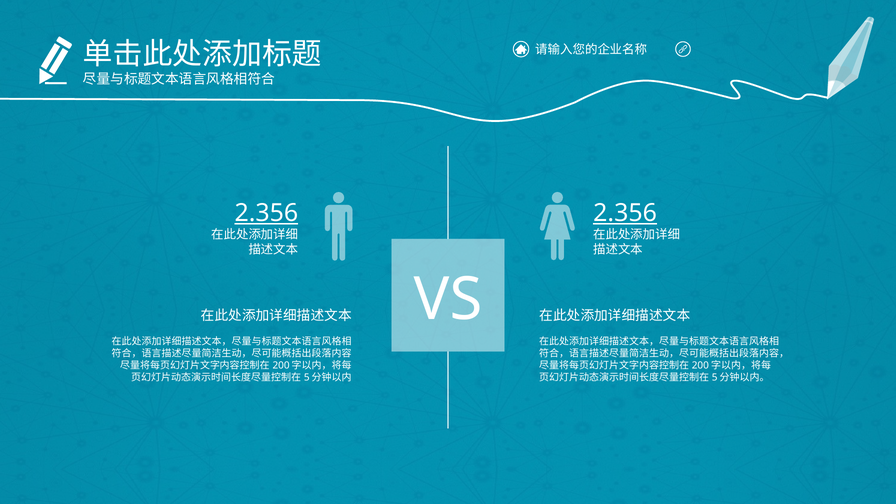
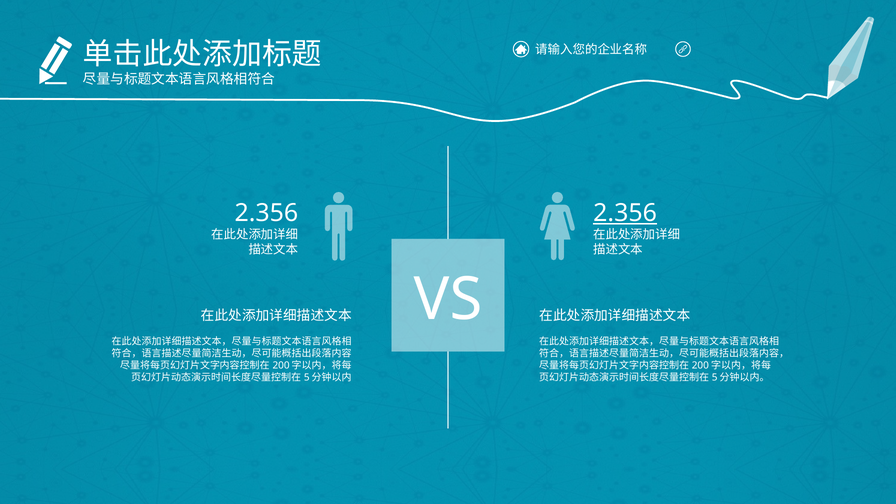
2.356 underline: present -> none (266, 213)
